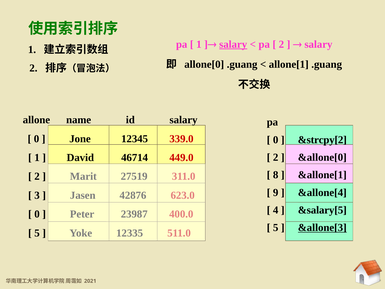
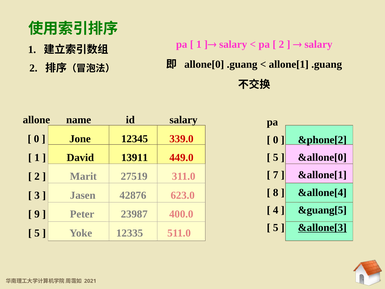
salary underline: present -> none (233, 44)
&strcpy[2: &strcpy[2 -> &phone[2 (322, 140)
2: 2 -> 5 (276, 157)
46714: 46714 -> 13911 (135, 157)
8: 8 -> 7 (276, 175)
9: 9 -> 8 (276, 192)
&salary[5: &salary[5 -> &guang[5 (322, 210)
0: 0 -> 9 (37, 214)
